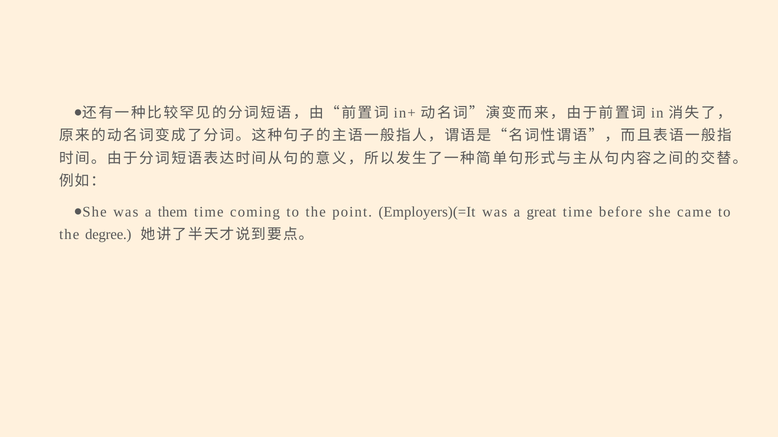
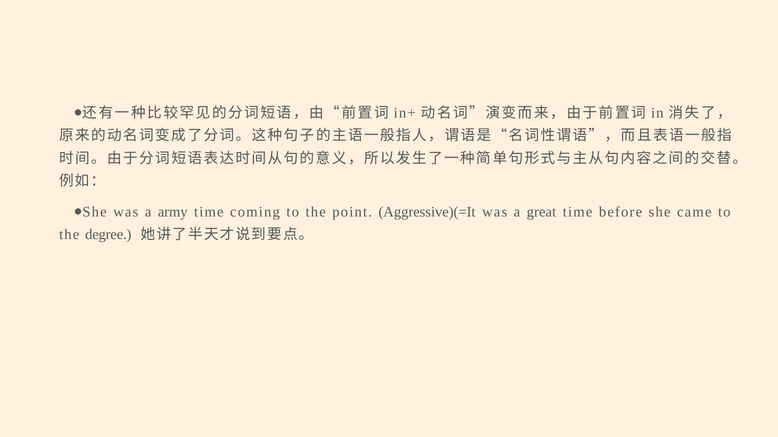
them: them -> army (173, 212)
Employers)(=It: Employers)(=It -> Aggressive)(=It (427, 212)
